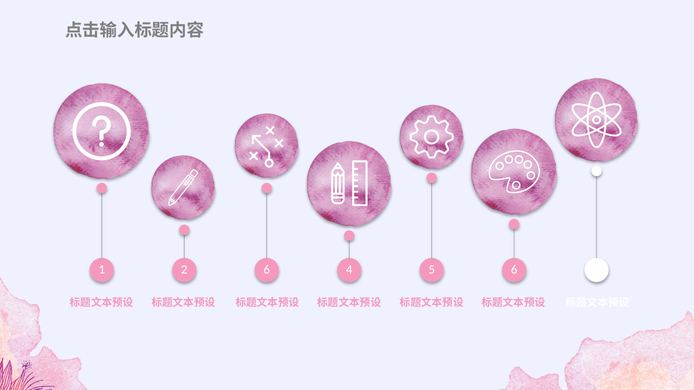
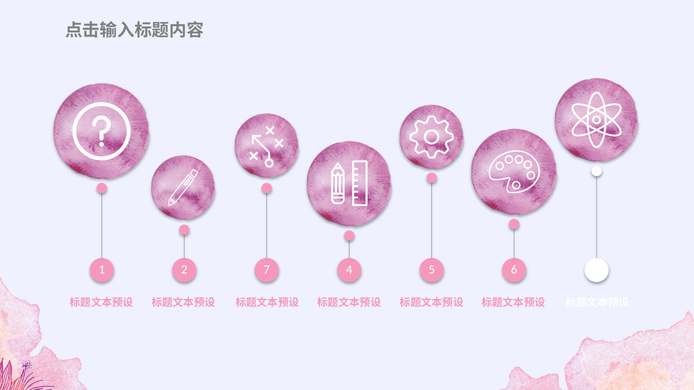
2 6: 6 -> 7 (267, 270)
